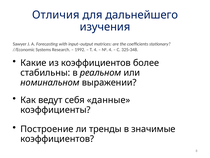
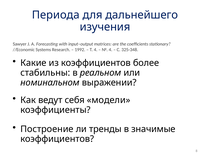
Отличия: Отличия -> Периода (56, 15)
данные: данные -> модели (109, 100)
